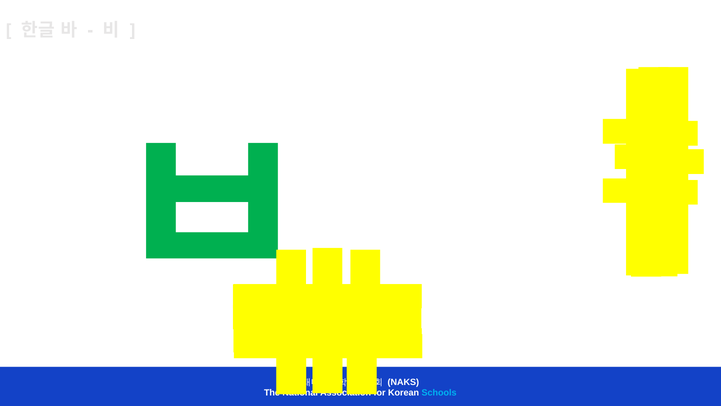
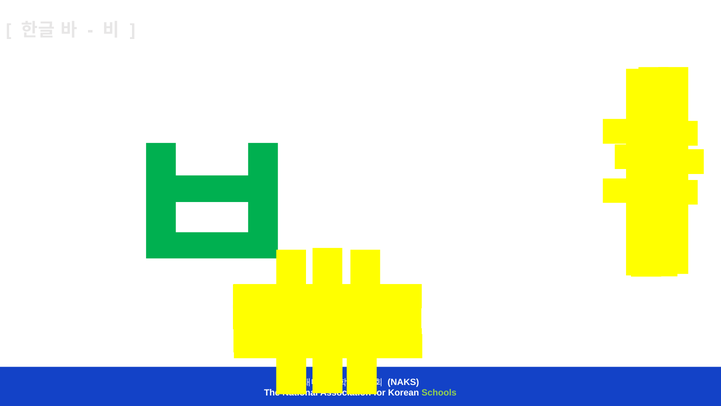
Schools colour: light blue -> light green (439, 392)
